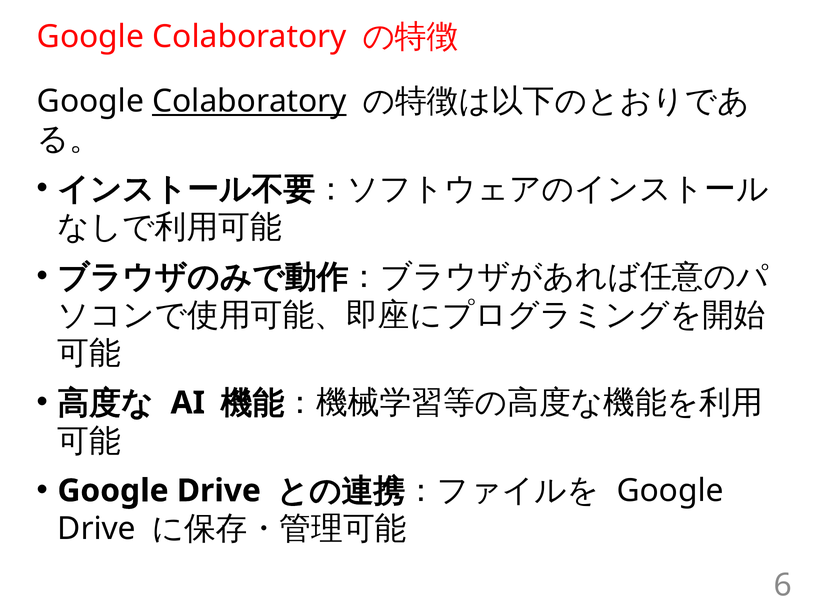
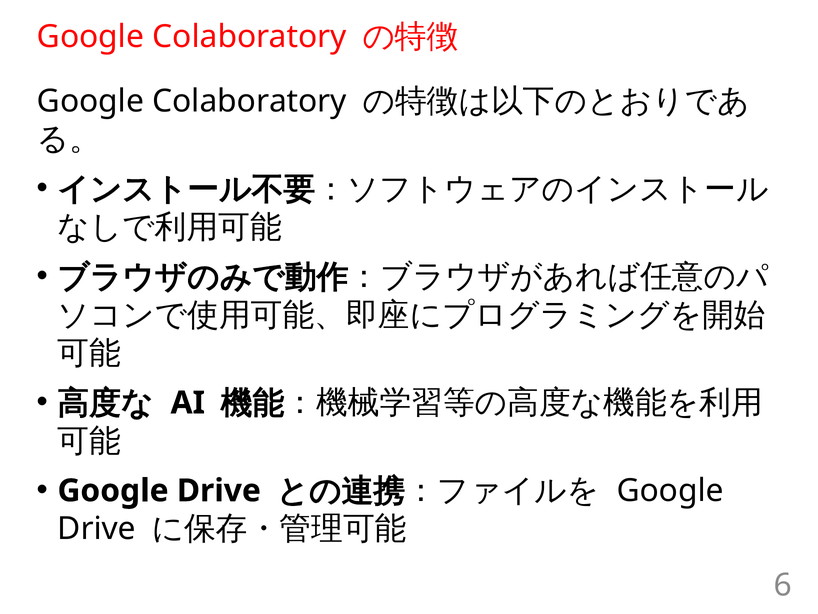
Colaboratory underline: present -> none (249, 101)
